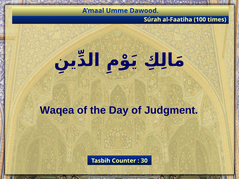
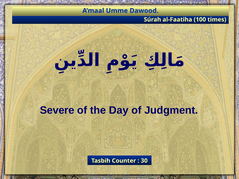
Waqea: Waqea -> Severe (57, 110)
